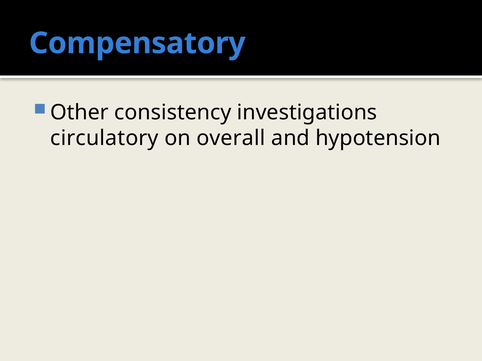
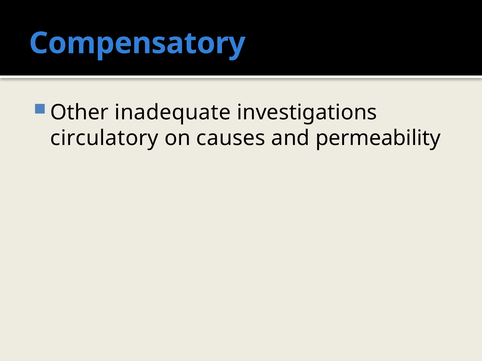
consistency: consistency -> inadequate (173, 113)
overall: overall -> causes (231, 138)
hypotension: hypotension -> permeability (378, 138)
